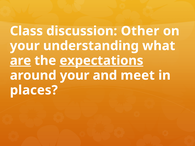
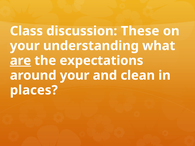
Other: Other -> These (140, 31)
expectations underline: present -> none (101, 61)
meet: meet -> clean (138, 76)
